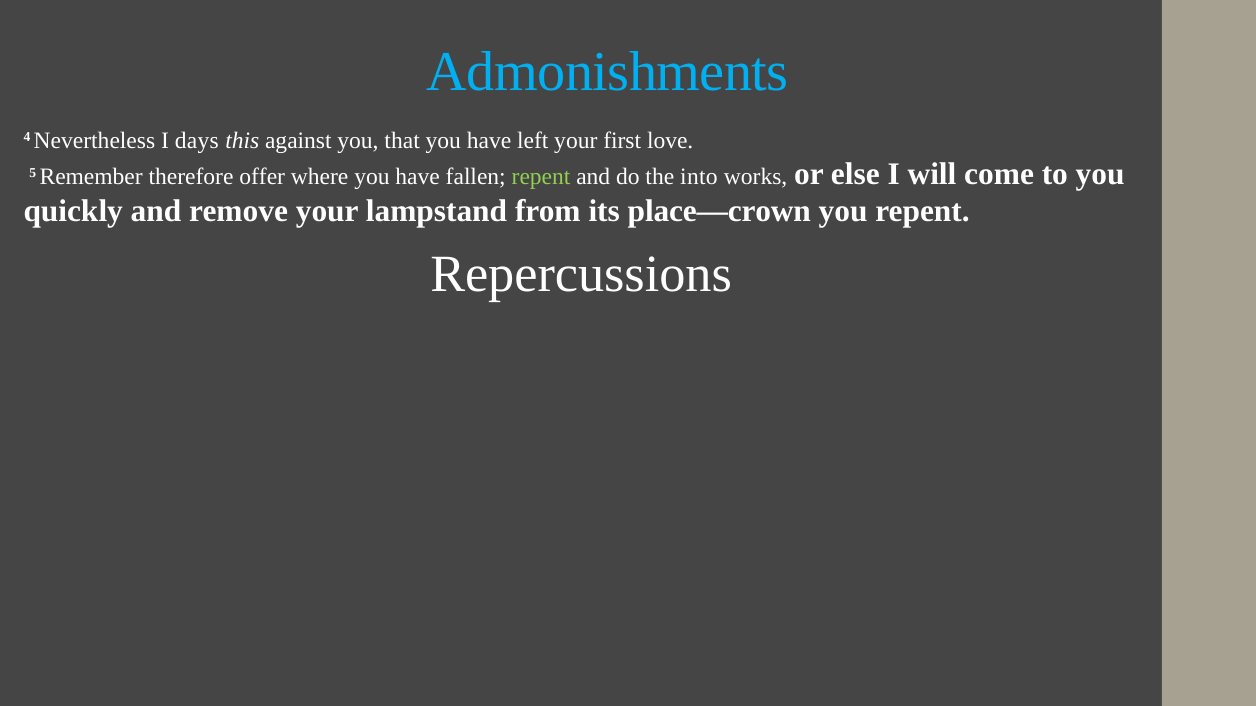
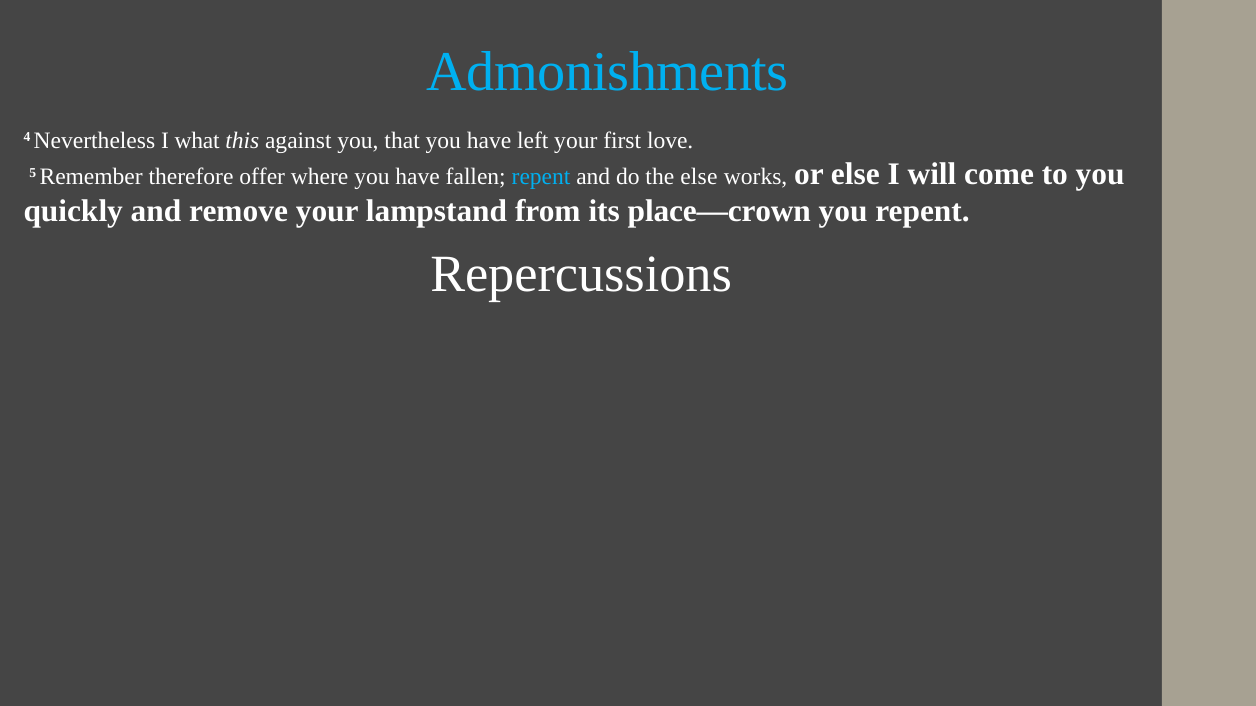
days: days -> what (197, 141)
repent colour: light green -> light blue (541, 177)
the into: into -> else (699, 177)
